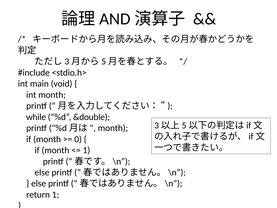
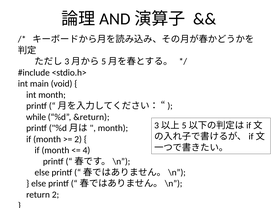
&double: &double -> &return (91, 117)
0: 0 -> 2 (78, 139)
1: 1 -> 4 (86, 150)
return 1: 1 -> 2 (56, 194)
